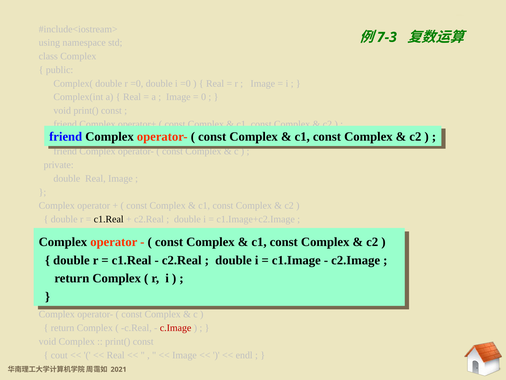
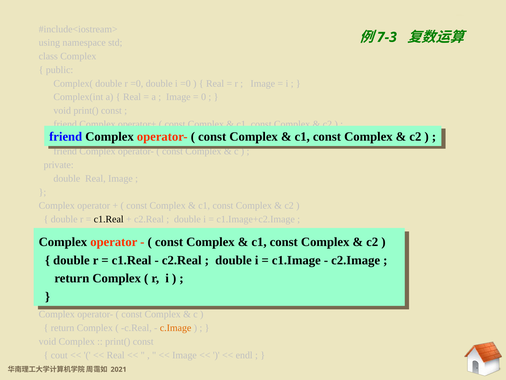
c.Image colour: red -> orange (176, 328)
